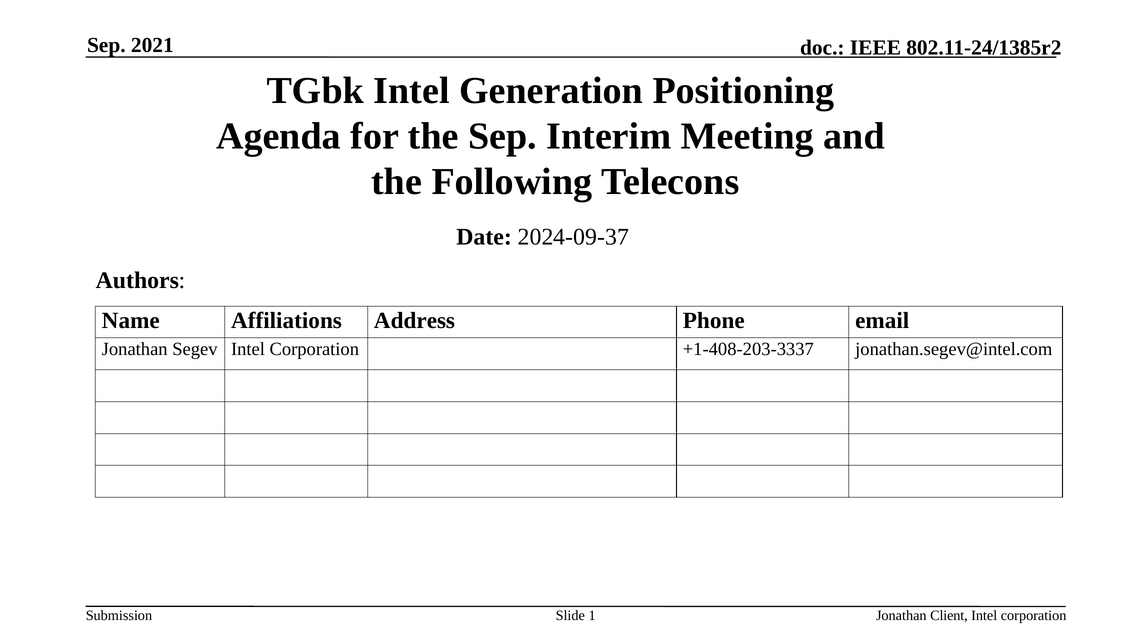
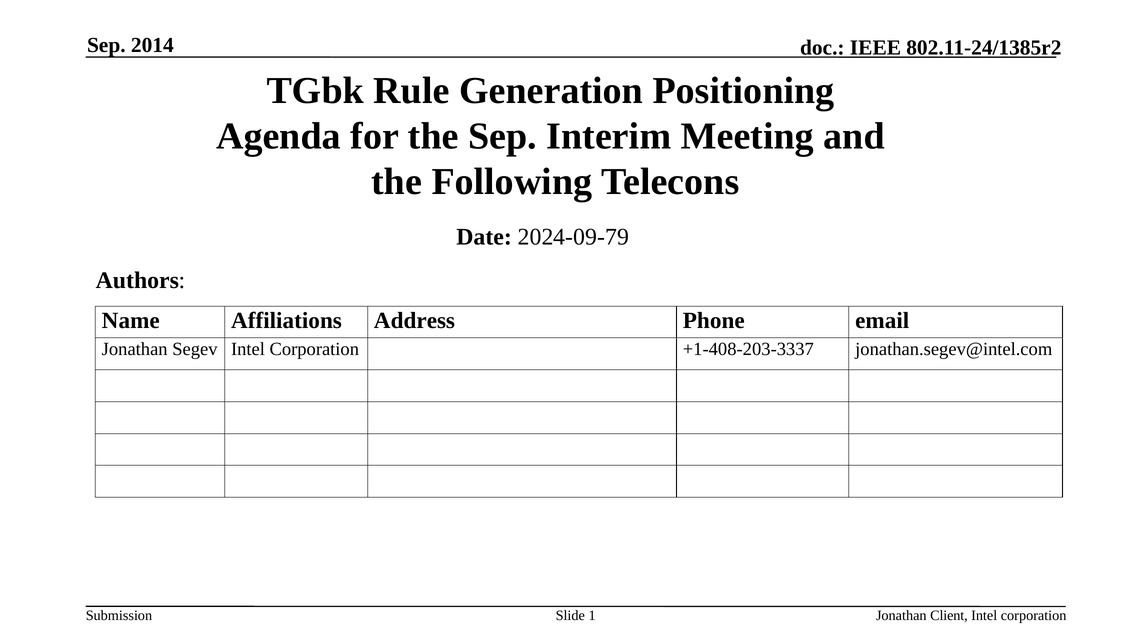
2021: 2021 -> 2014 (152, 45)
TGbk Intel: Intel -> Rule (412, 91)
2024-09-37: 2024-09-37 -> 2024-09-79 (573, 237)
